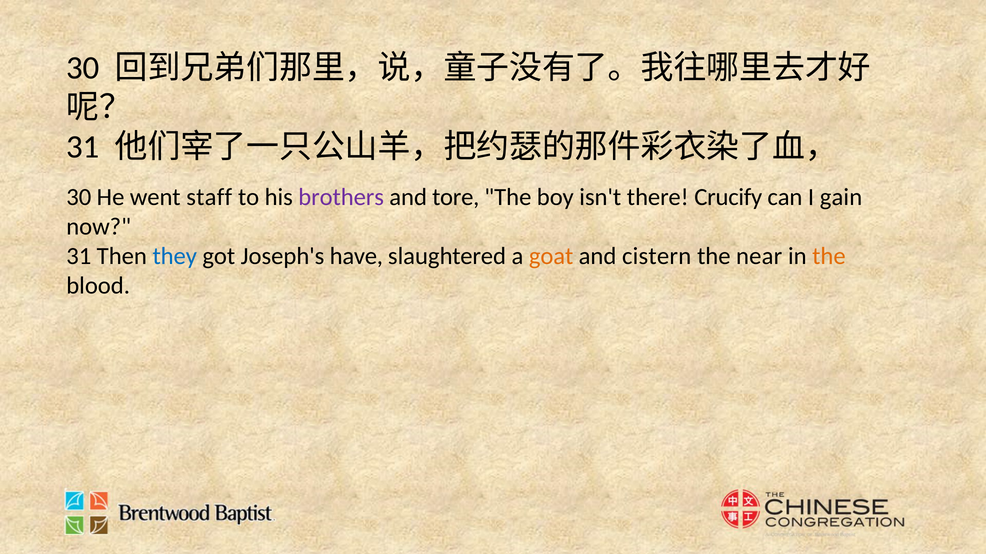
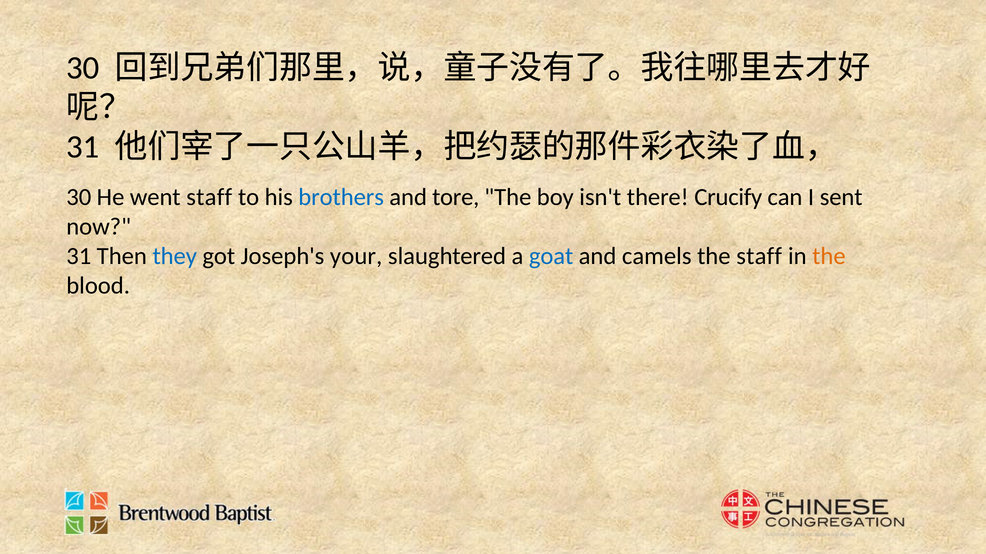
brothers colour: purple -> blue (341, 197)
gain: gain -> sent (841, 197)
have: have -> your (356, 256)
goat colour: orange -> blue (551, 256)
cistern: cistern -> camels (657, 256)
the near: near -> staff (759, 256)
